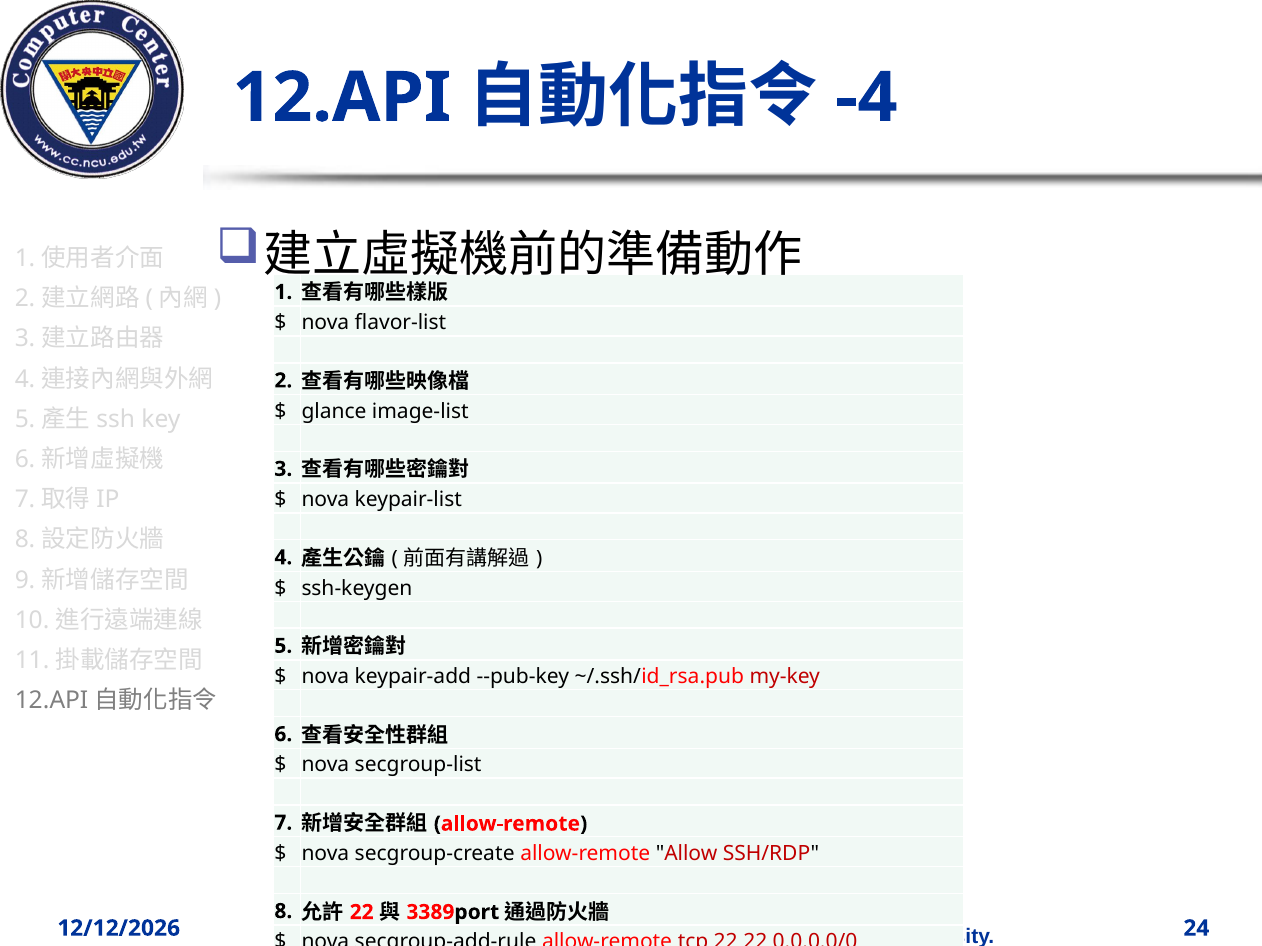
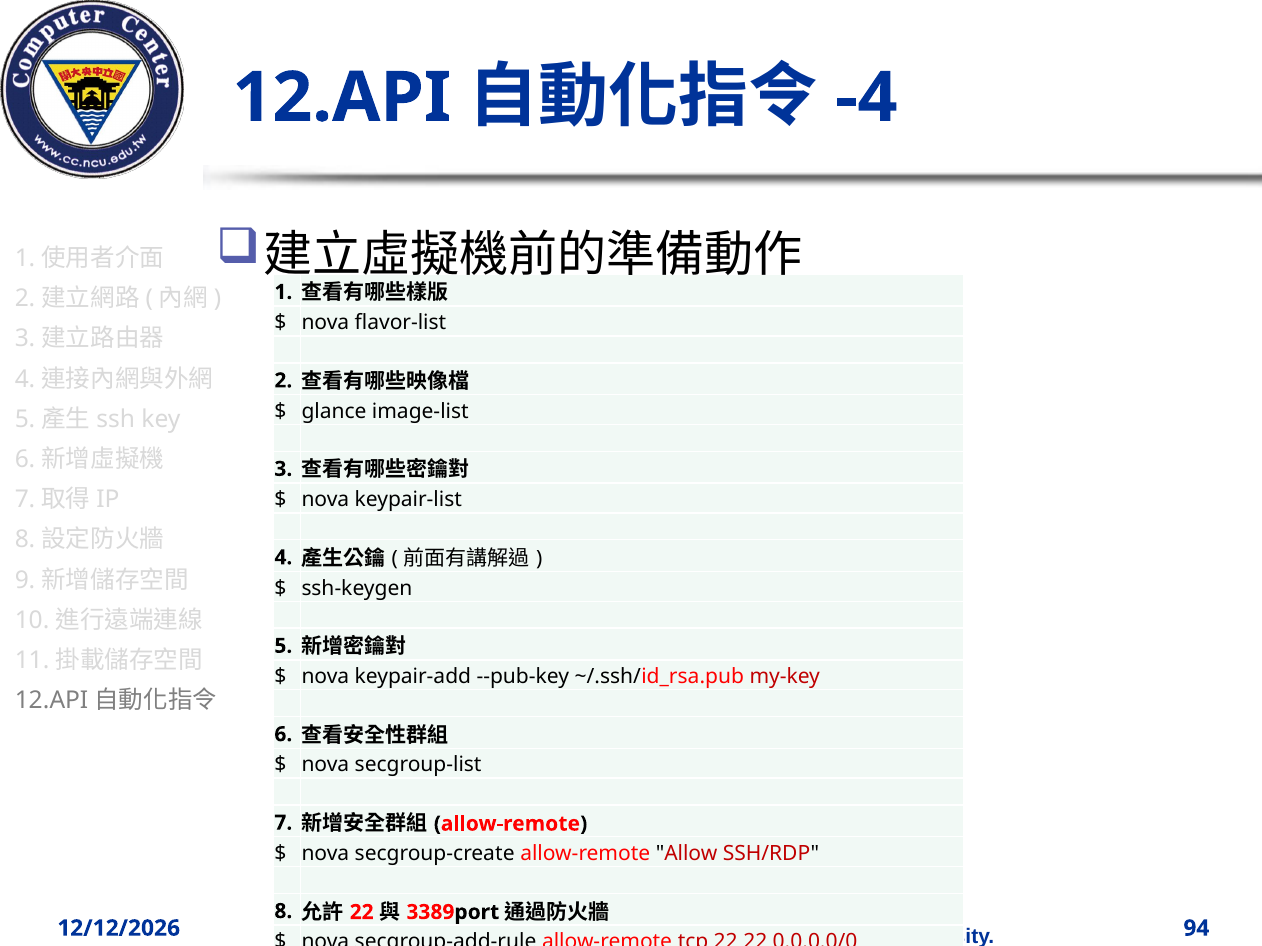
24: 24 -> 94 (1196, 929)
